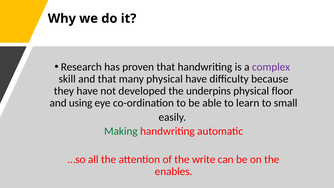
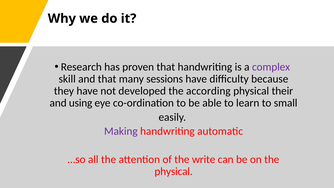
many physical: physical -> sessions (165, 79)
underpins: underpins -> according (208, 91)
floor: floor -> their (282, 91)
Making colour: green -> purple (121, 131)
enables: enables -> physical (174, 171)
